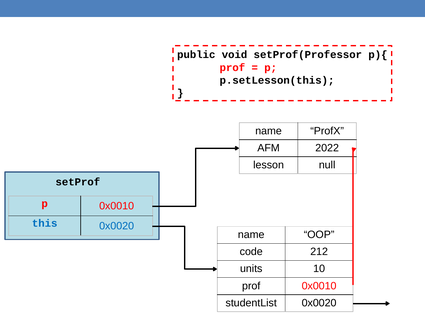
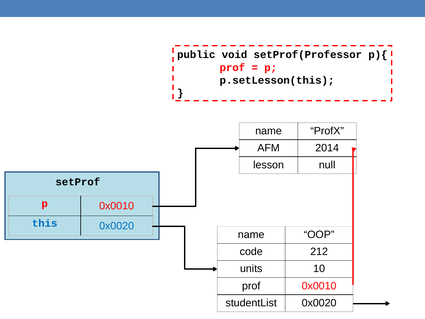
2022: 2022 -> 2014 (327, 148)
